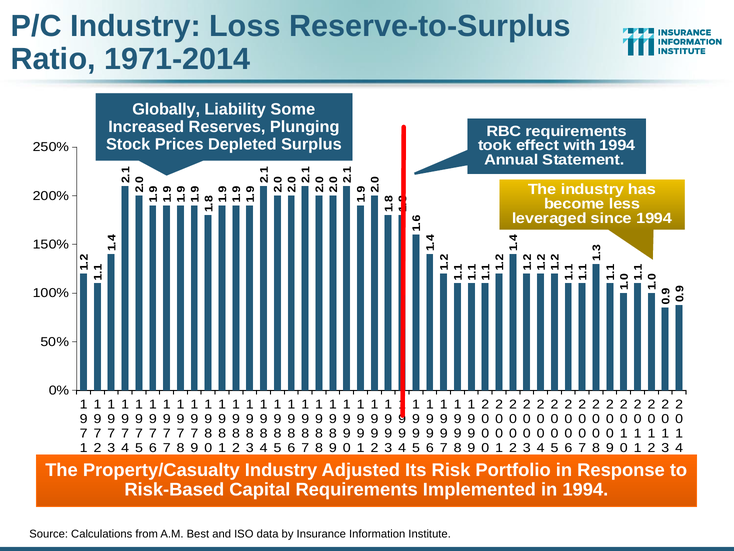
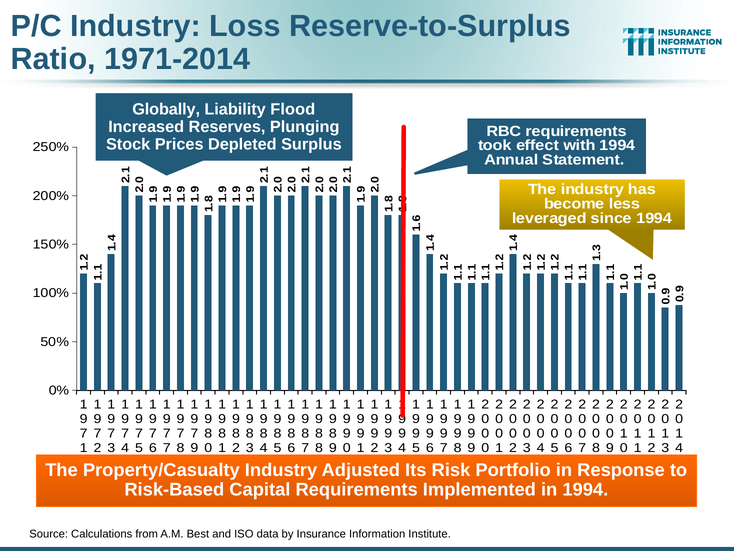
Some: Some -> Flood (293, 109)
